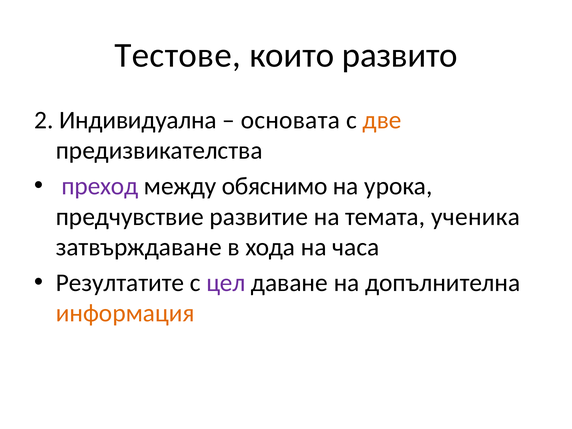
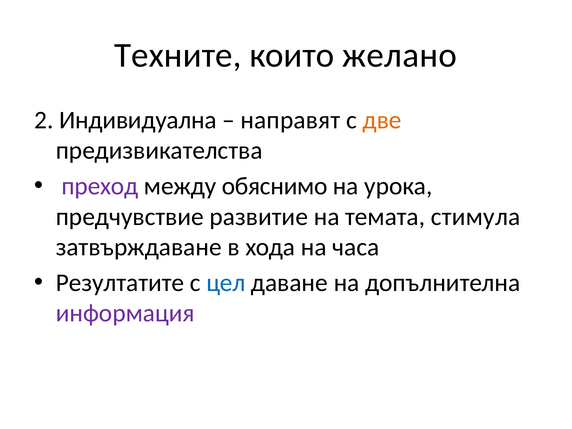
Тестове: Тестове -> Техните (178, 55)
развито: развито -> желано (400, 55)
основата: основата -> направят (290, 120)
ученика: ученика -> стимула (476, 217)
цел colour: purple -> blue (226, 283)
информация colour: orange -> purple (125, 313)
